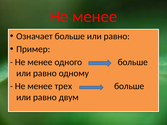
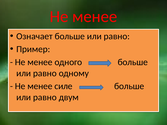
трех: трех -> силе (63, 86)
